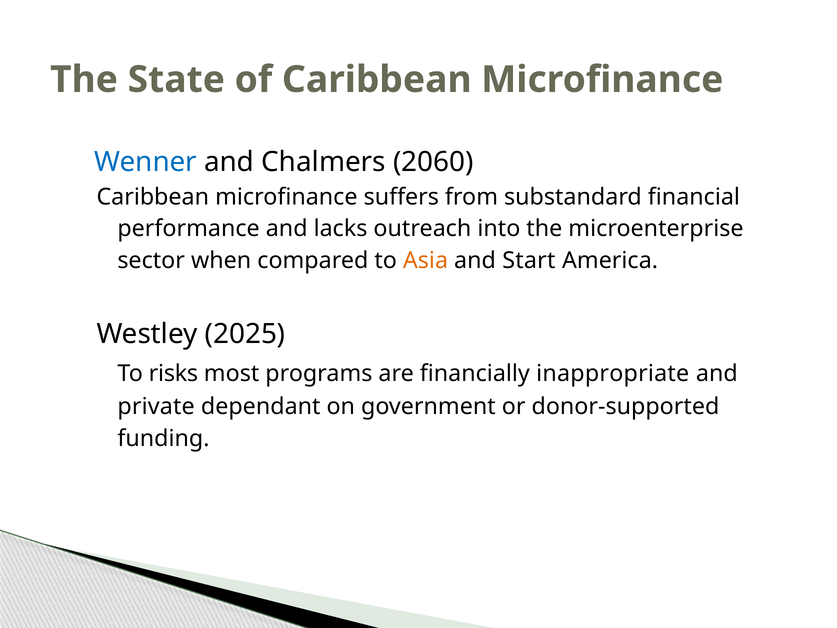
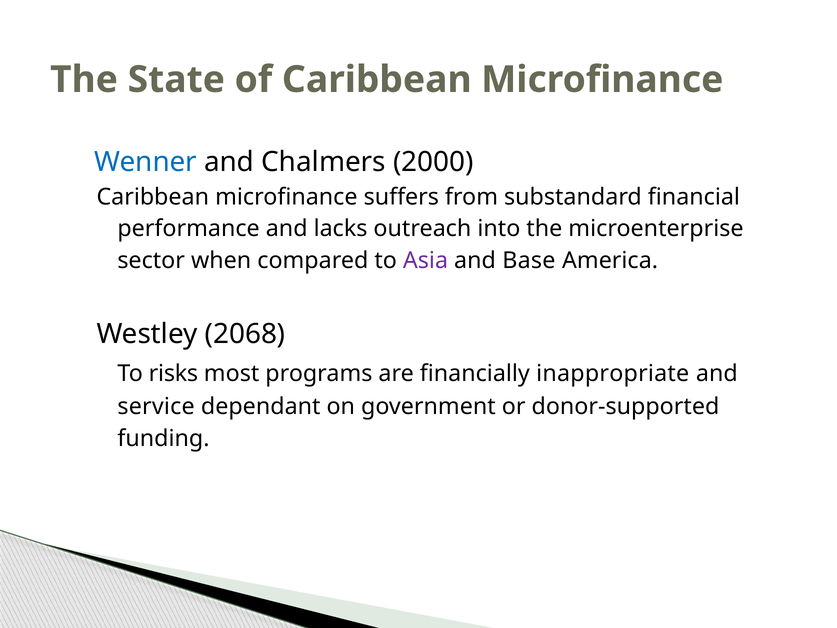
2060: 2060 -> 2000 (433, 162)
Asia colour: orange -> purple (426, 260)
Start: Start -> Base (529, 260)
2025: 2025 -> 2068 (245, 334)
private: private -> service (156, 407)
